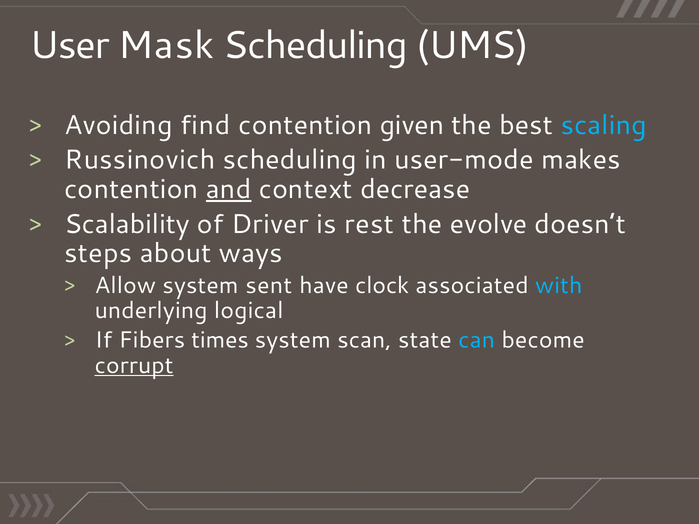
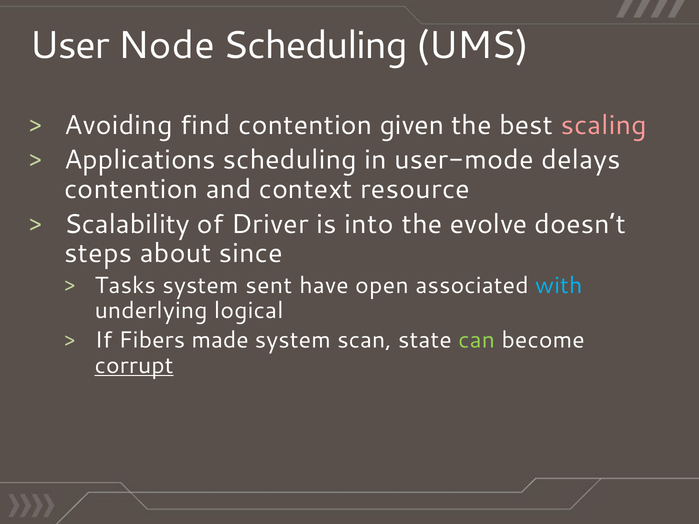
Mask: Mask -> Node (166, 46)
scaling colour: light blue -> pink (604, 125)
Russinovich: Russinovich -> Applications (140, 160)
makes: makes -> delays (581, 160)
and underline: present -> none (229, 189)
decrease: decrease -> resource (415, 189)
rest: rest -> into (369, 224)
ways: ways -> since (251, 254)
Allow: Allow -> Tasks (125, 286)
clock: clock -> open (382, 286)
times: times -> made (220, 340)
can colour: light blue -> light green (477, 340)
